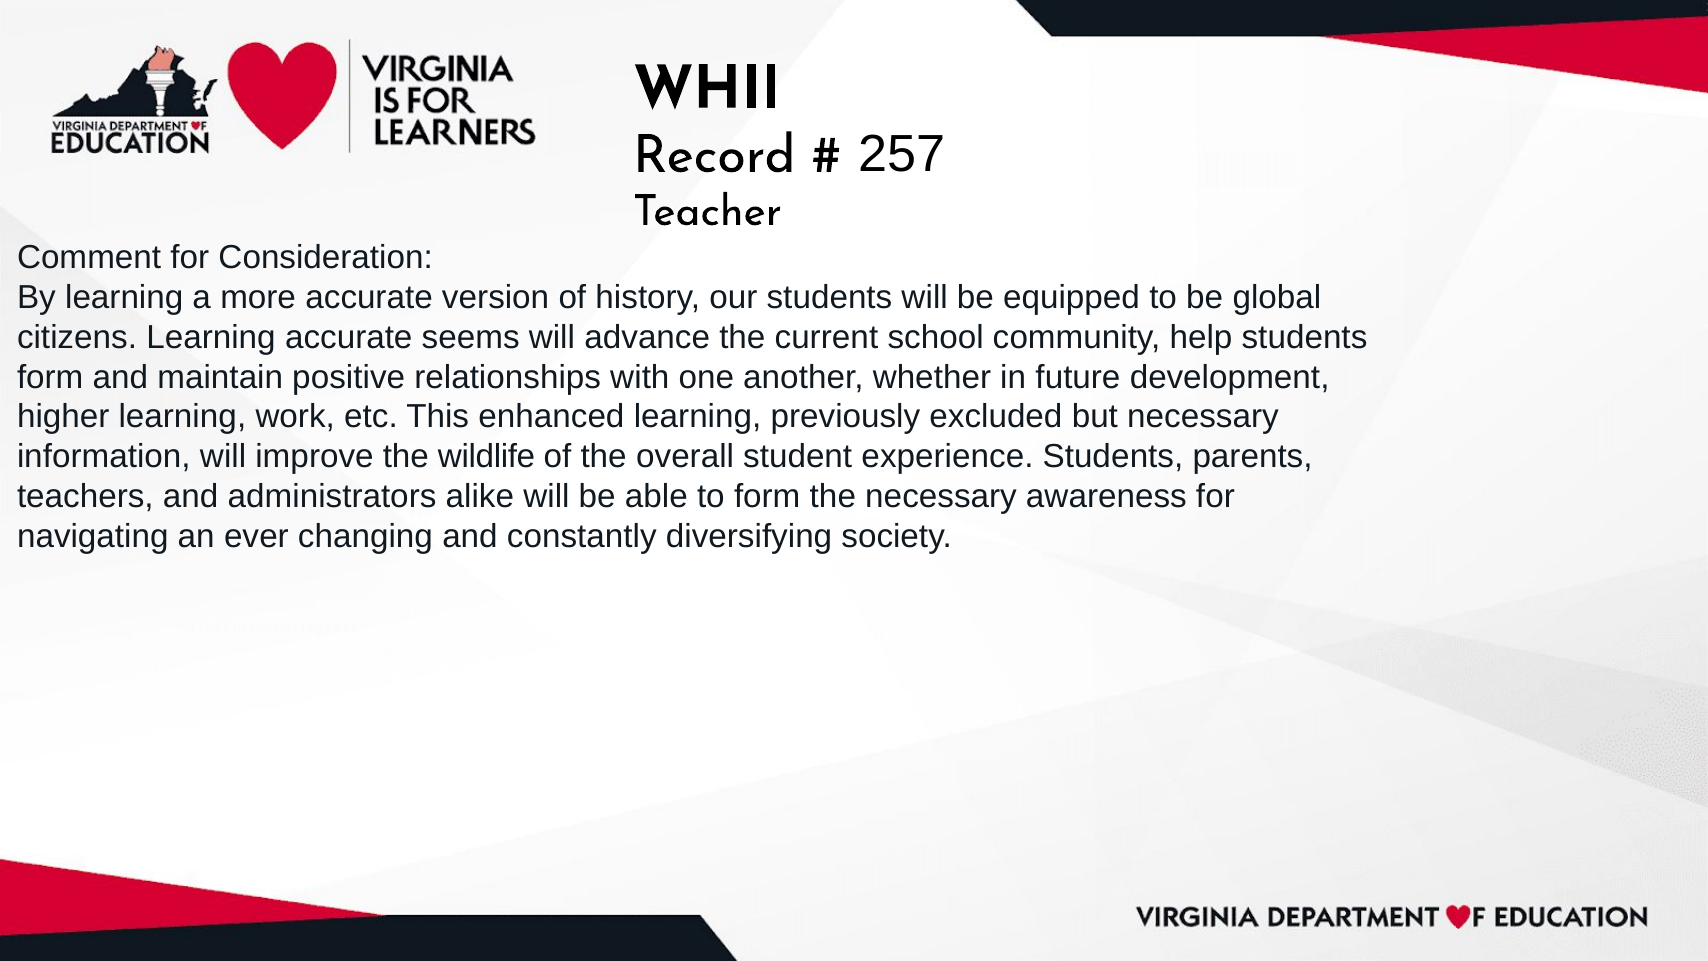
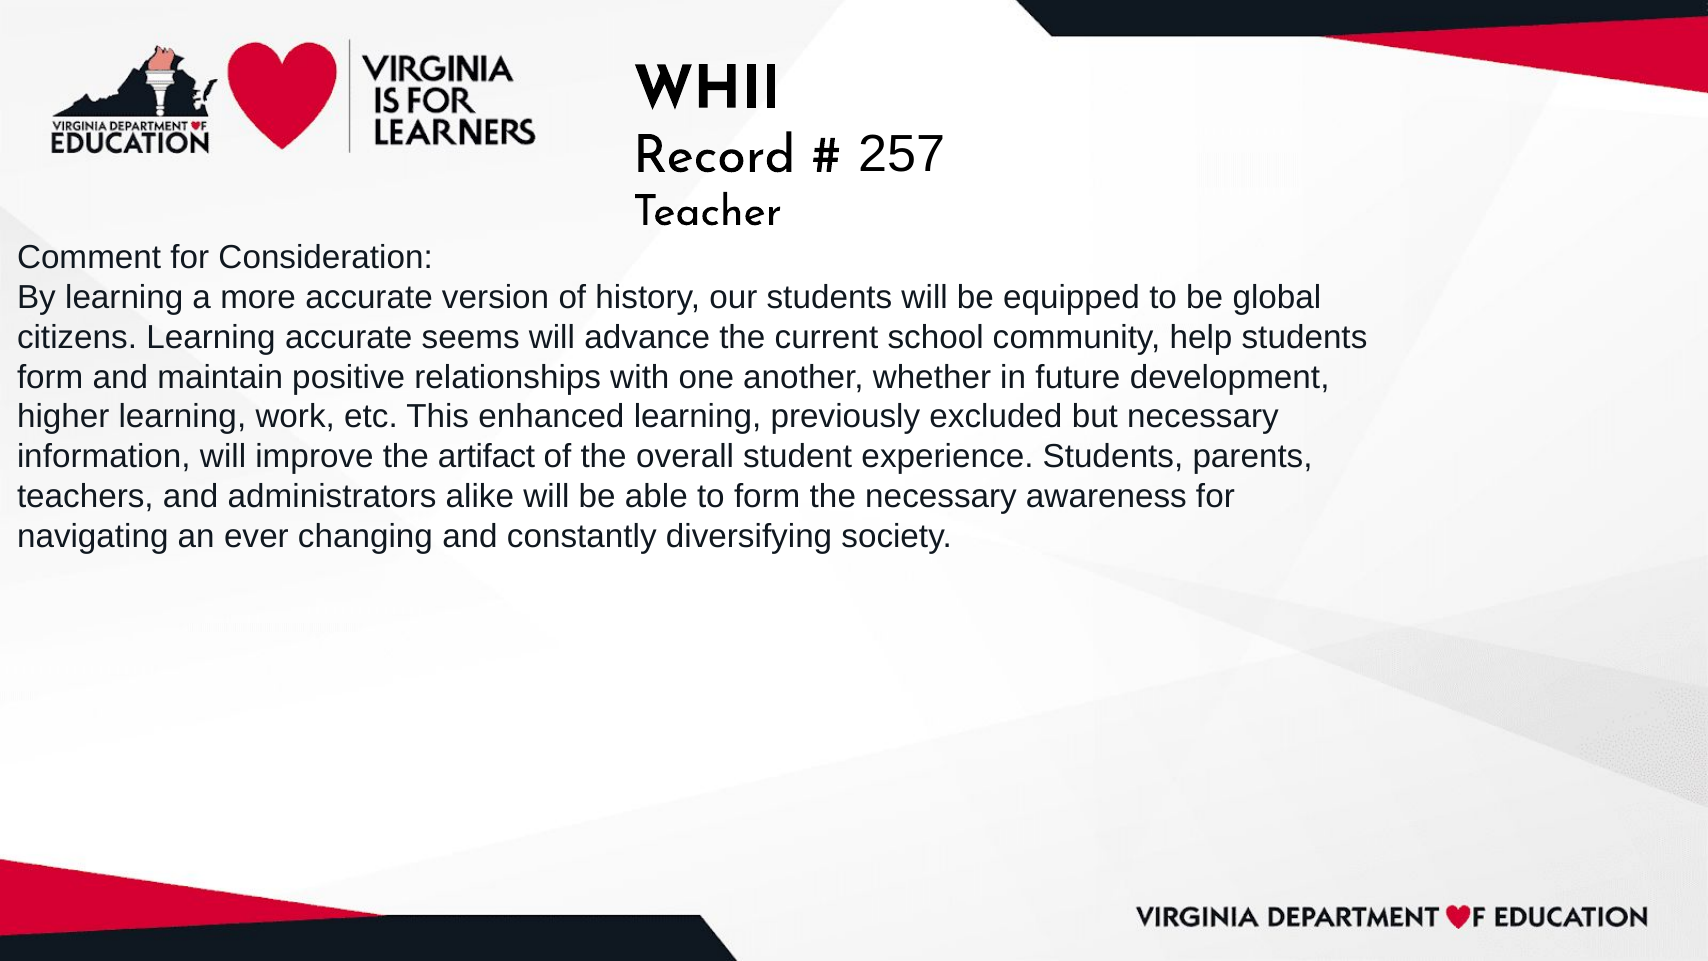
wildlife: wildlife -> artifact (487, 457)
